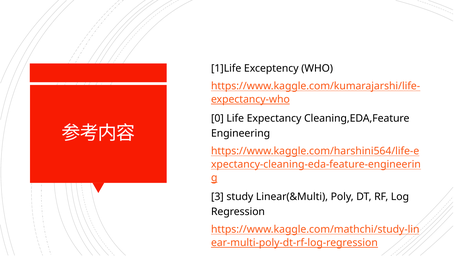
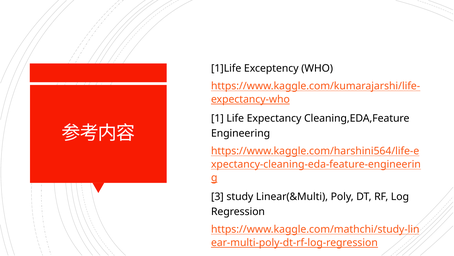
0: 0 -> 1 (217, 118)
